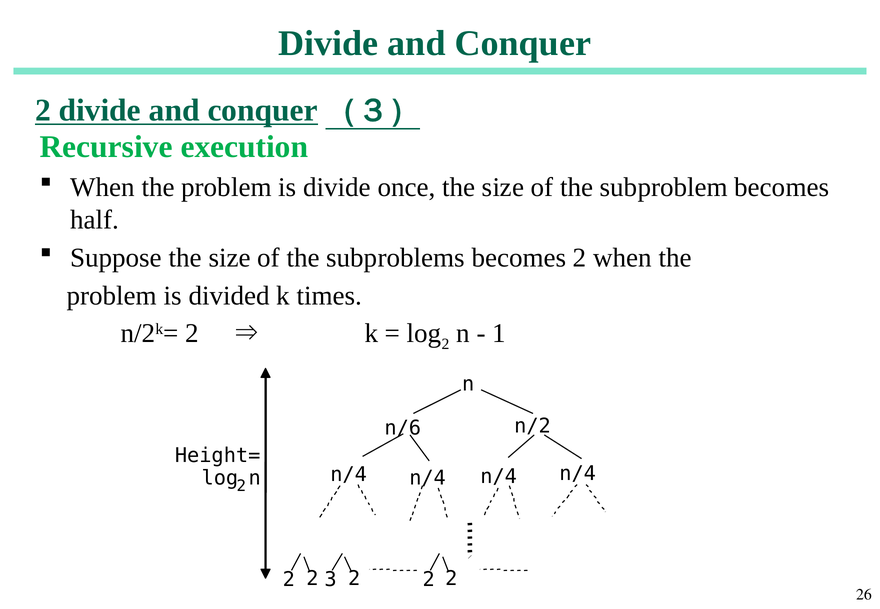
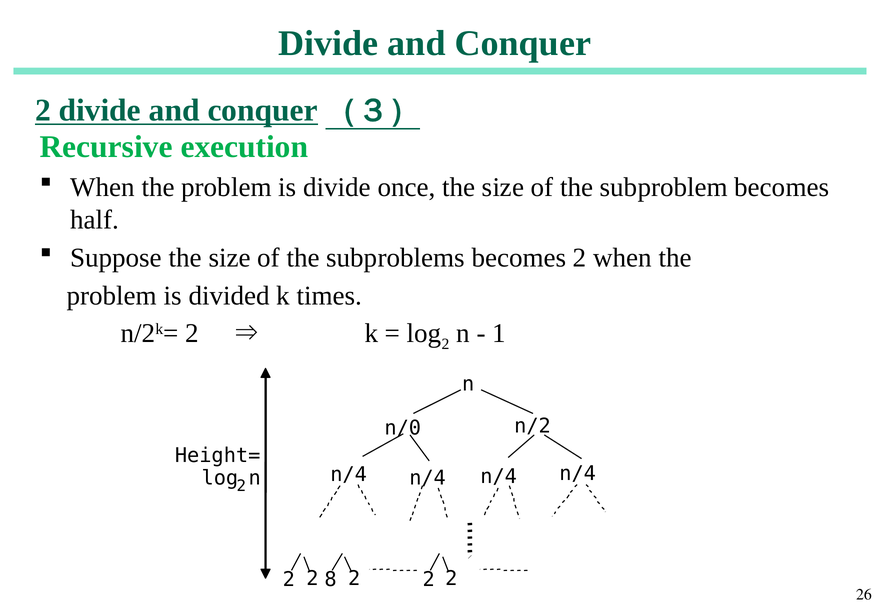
n/6: n/6 -> n/0 (403, 428)
3: 3 -> 8 (331, 580)
